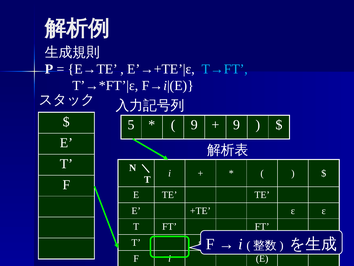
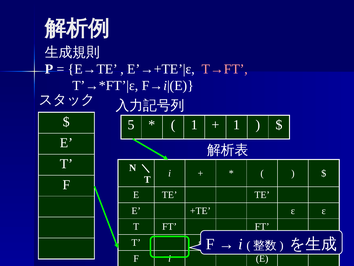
T→FT colour: light blue -> pink (225, 69)
9: 9 -> 1 (194, 125)
9: 9 -> 1 (237, 125)
